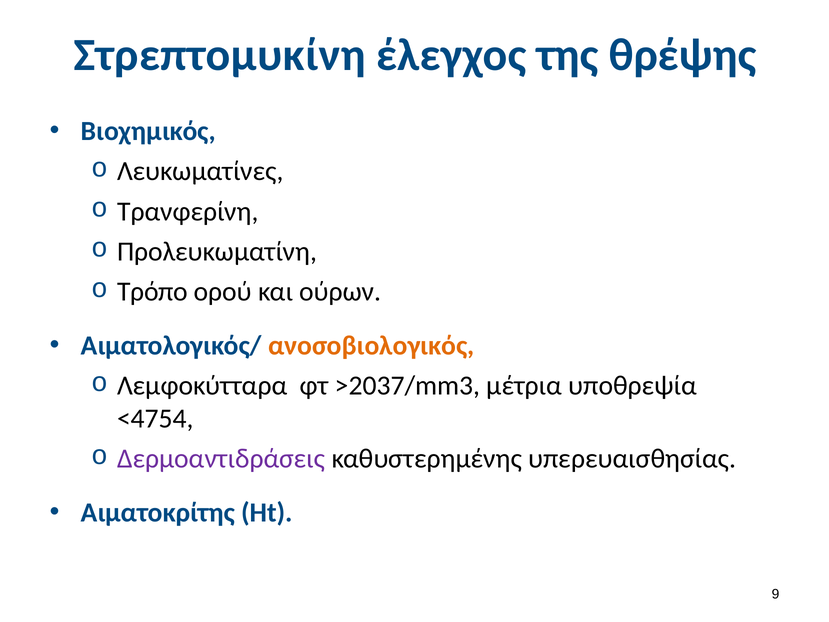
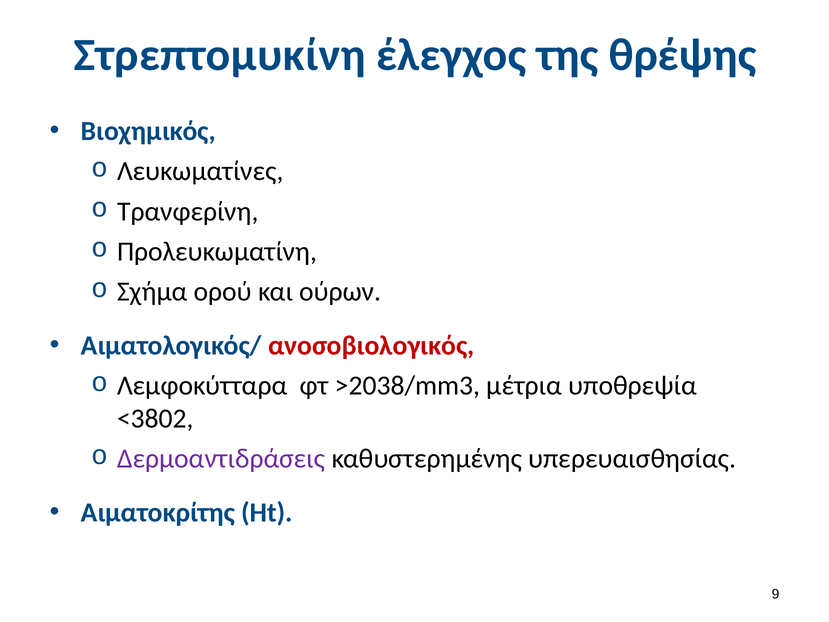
Τρόπο: Τρόπο -> Σχήμα (152, 291)
ανοσοβιολογικός colour: orange -> red (371, 345)
>2037/mm3: >2037/mm3 -> >2038/mm3 (408, 385)
<4754: <4754 -> <3802 (155, 419)
